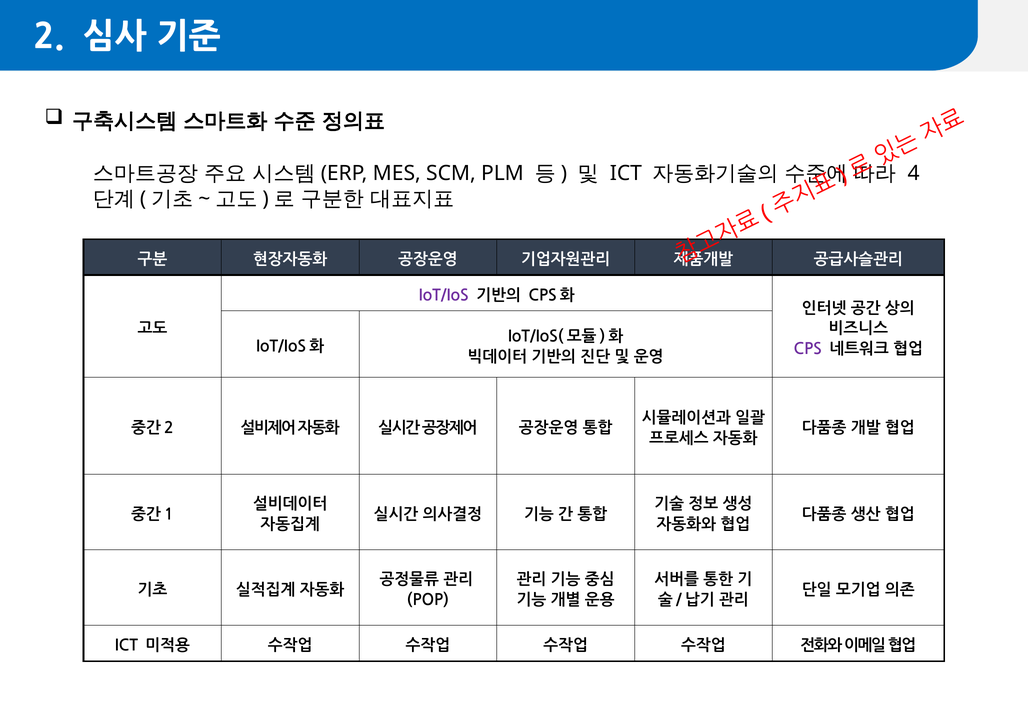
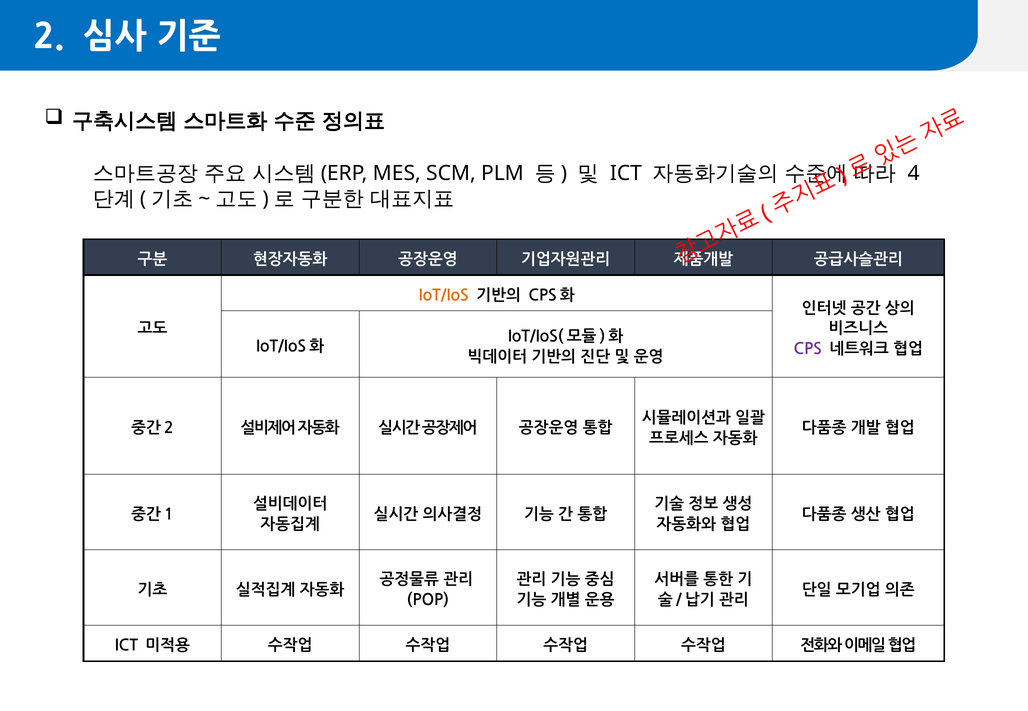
IoT/IoS colour: purple -> orange (444, 296)
